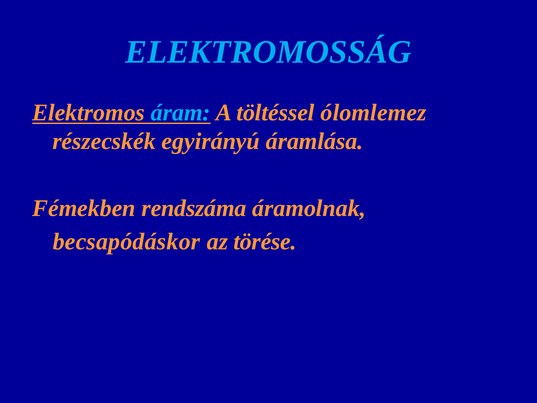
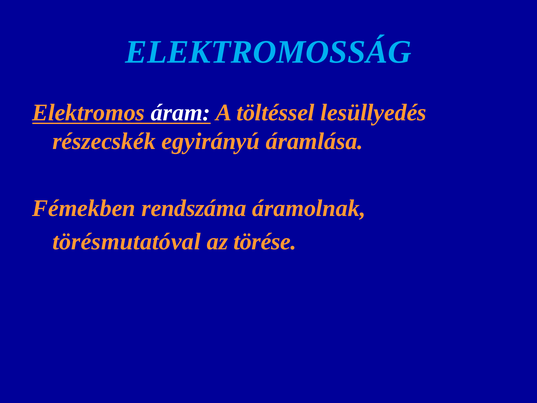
áram colour: light blue -> white (181, 113)
ólomlemez: ólomlemez -> lesüllyedés (374, 113)
becsapódáskor: becsapódáskor -> törésmutatóval (126, 242)
